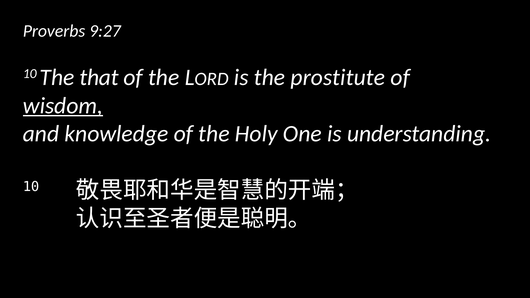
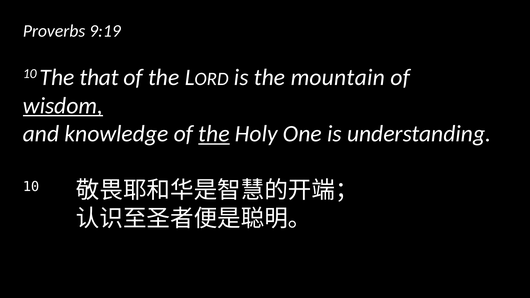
9:27: 9:27 -> 9:19 (105, 31)
prostitute: prostitute -> mountain (338, 77)
the underline: none -> present (214, 134)
